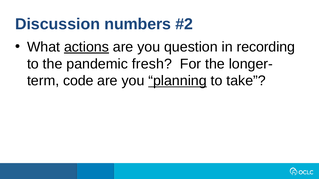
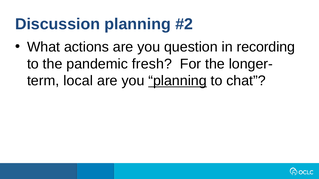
Discussion numbers: numbers -> planning (138, 24)
actions underline: present -> none (86, 47)
code: code -> local (78, 81)
take: take -> chat (246, 81)
